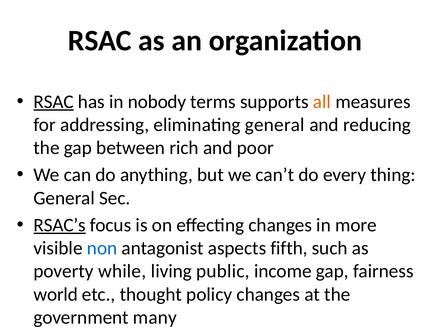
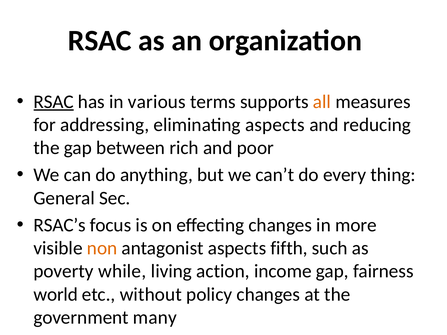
nobody: nobody -> various (157, 102)
eliminating general: general -> aspects (275, 125)
RSAC’s underline: present -> none (60, 225)
non colour: blue -> orange (102, 248)
public: public -> action (223, 271)
thought: thought -> without (151, 295)
